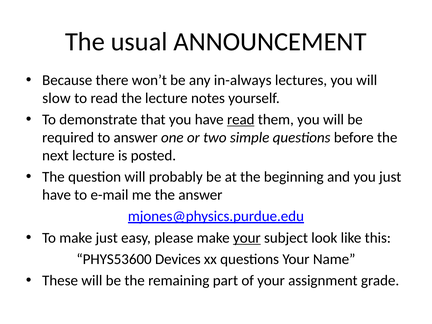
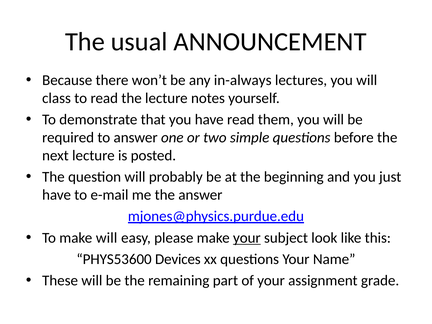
slow: slow -> class (57, 98)
read underline: present -> none (241, 120)
make just: just -> will (107, 238)
